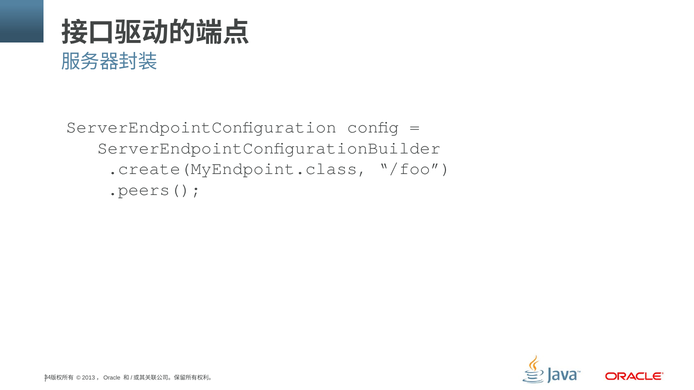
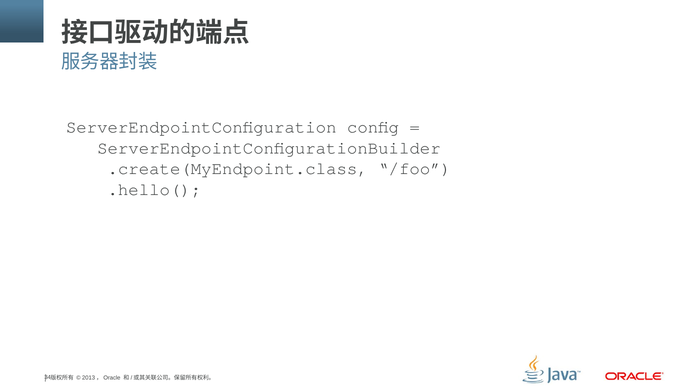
.peers(: .peers( -> .hello( (154, 190)
